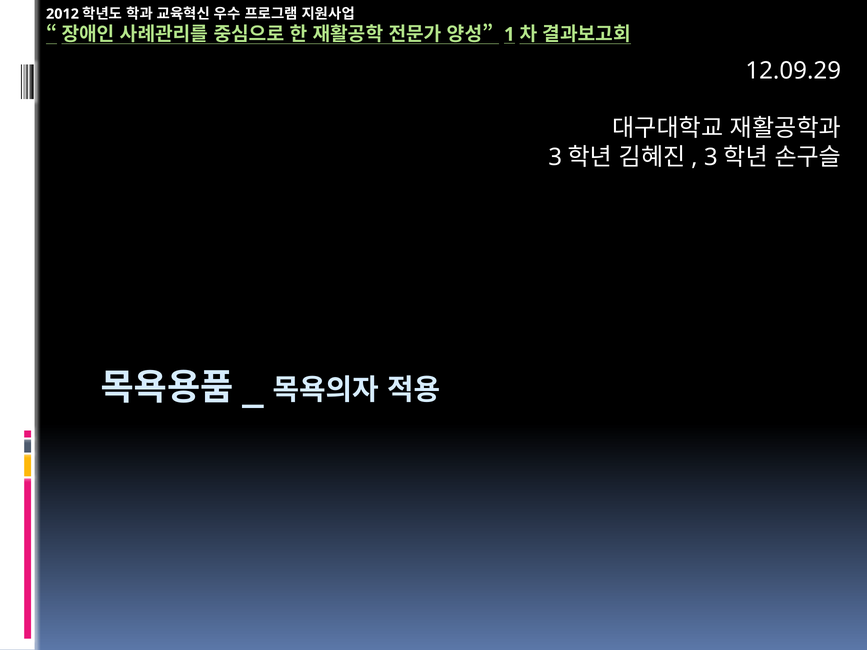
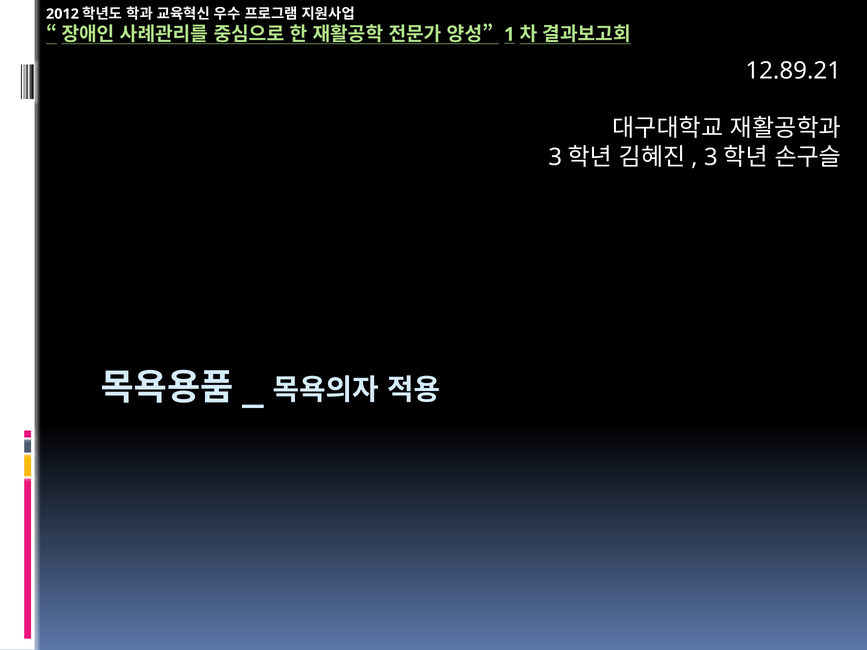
12.09.29: 12.09.29 -> 12.89.21 (793, 71)
